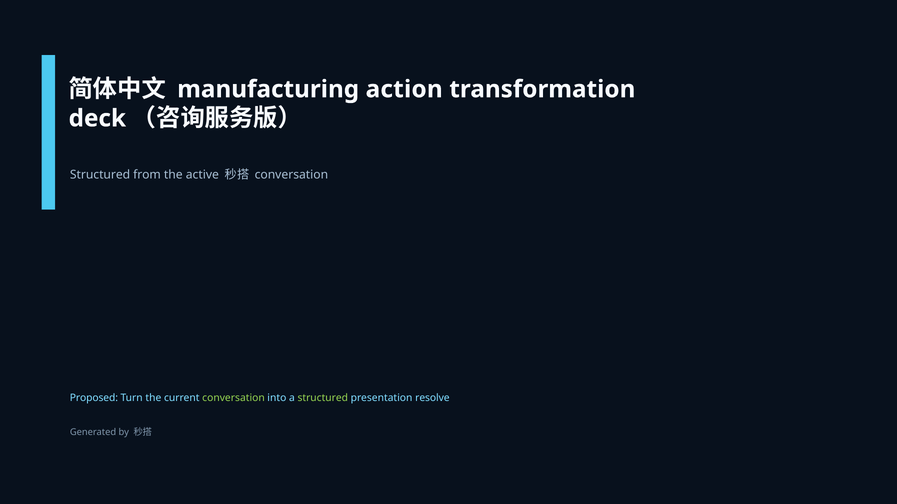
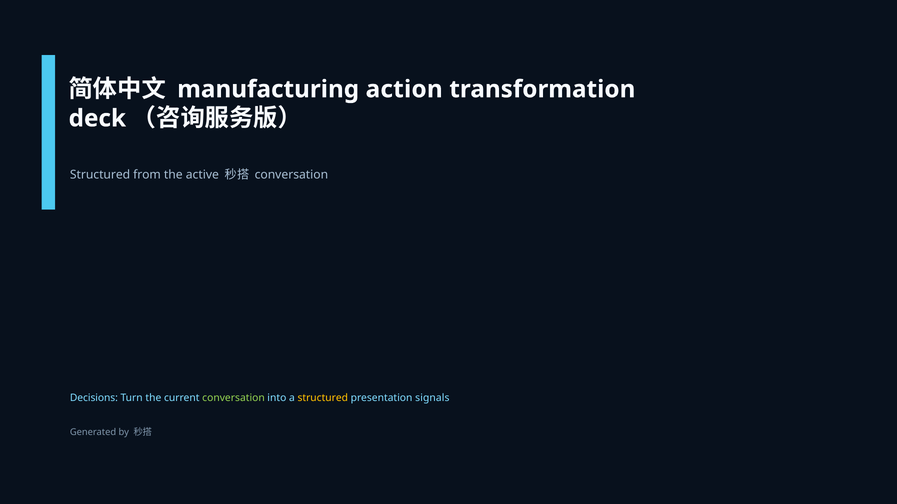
Proposed: Proposed -> Decisions (94, 398)
structured colour: light green -> yellow (323, 398)
resolve: resolve -> signals (432, 398)
